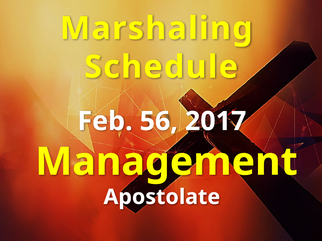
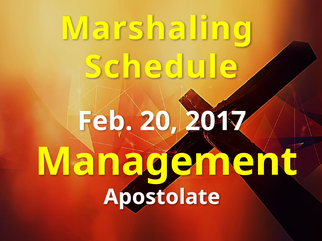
56: 56 -> 20 (159, 122)
